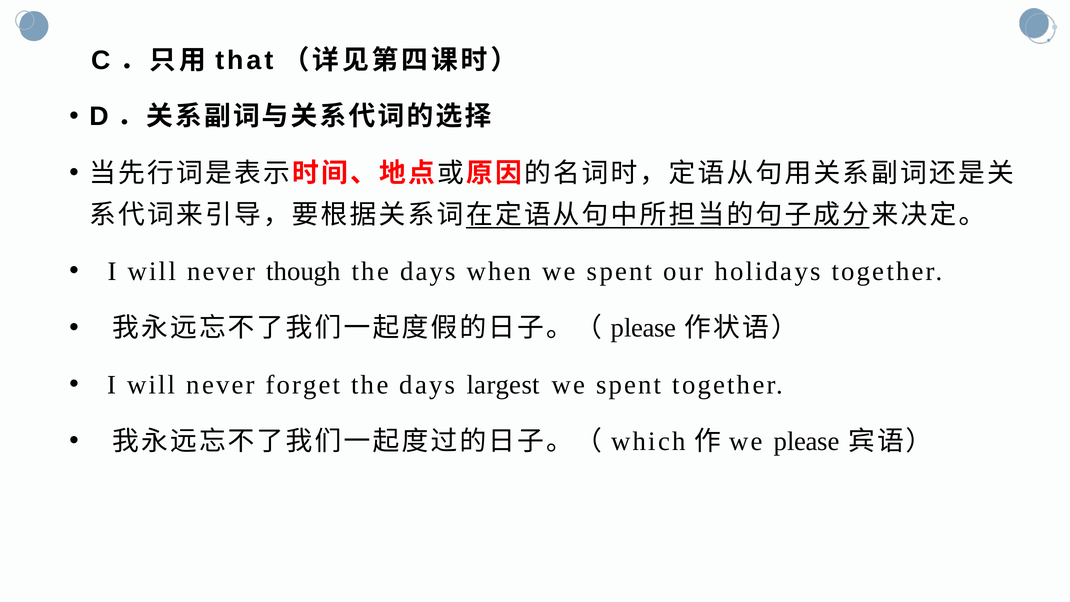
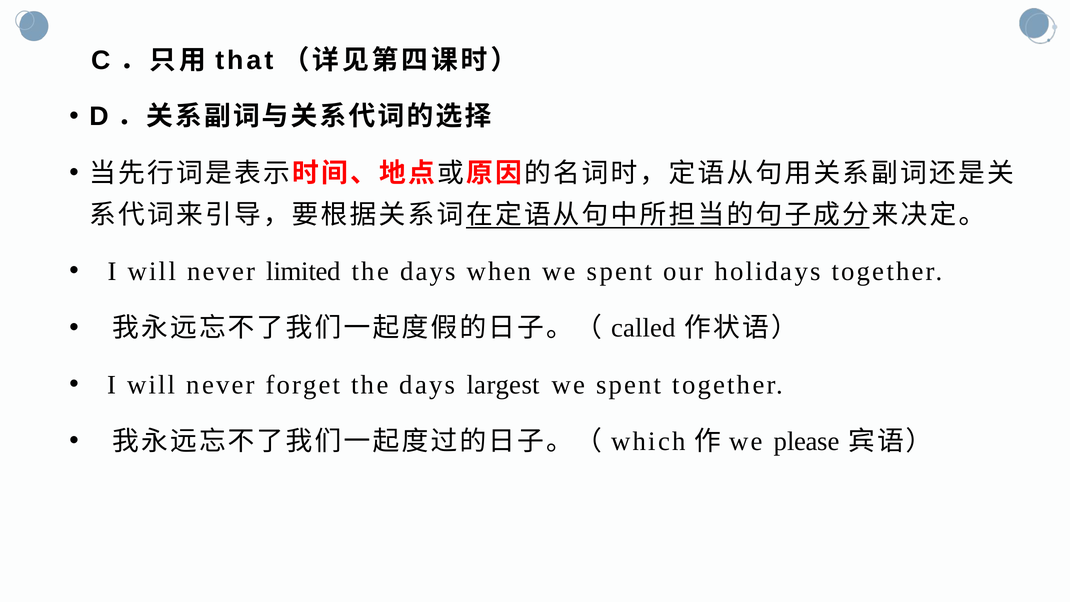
though: though -> limited (304, 271)
please: please -> called (643, 328)
